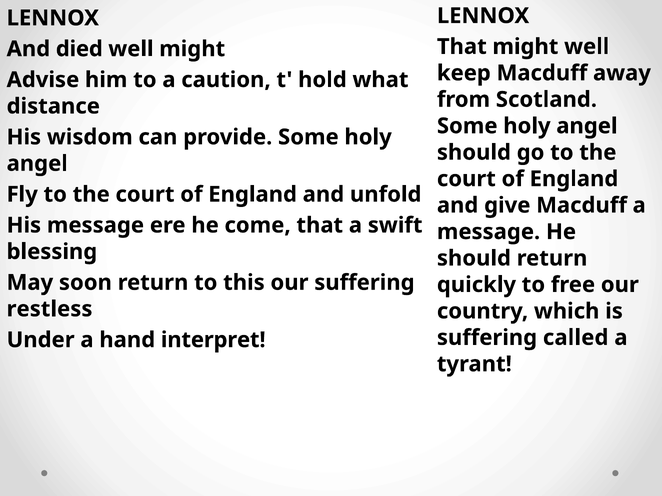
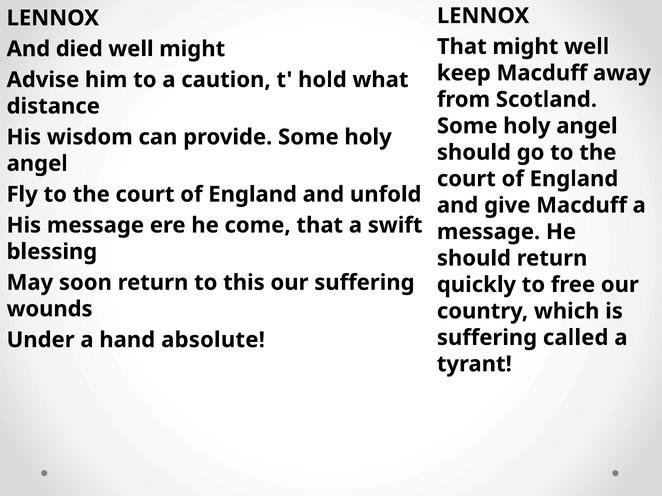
restless: restless -> wounds (50, 309)
interpret: interpret -> absolute (213, 340)
